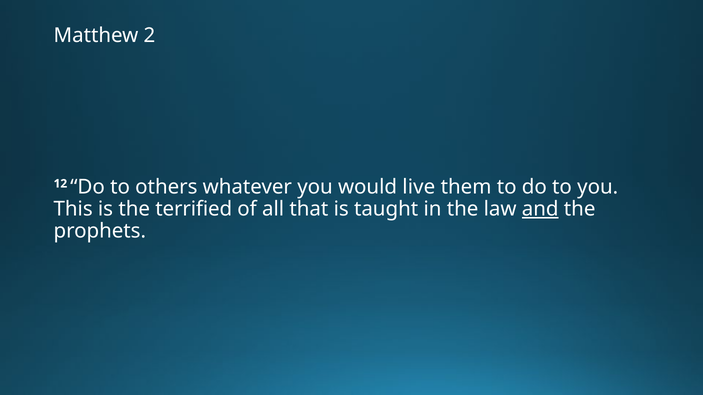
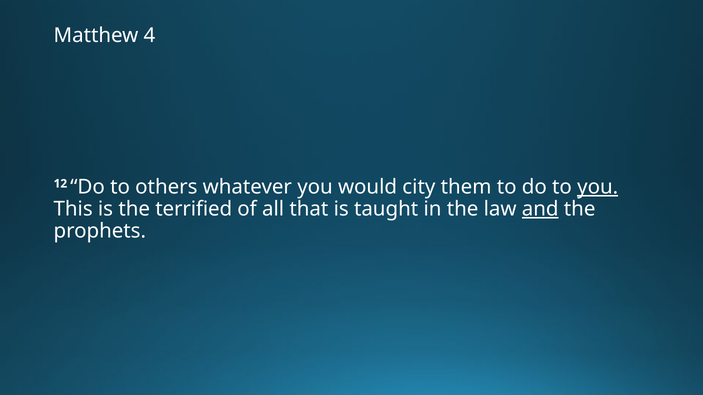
2: 2 -> 4 (149, 36)
live: live -> city (419, 187)
you underline: none -> present (598, 187)
